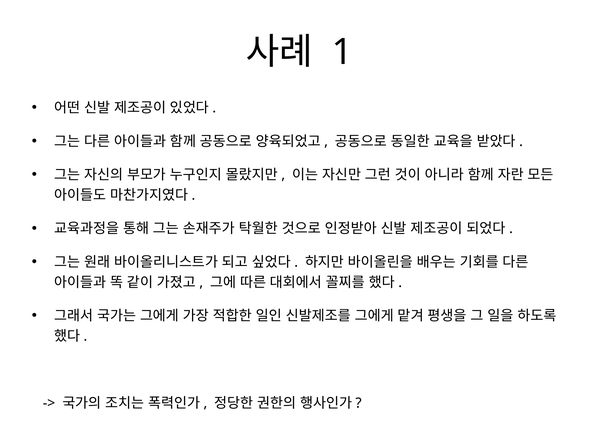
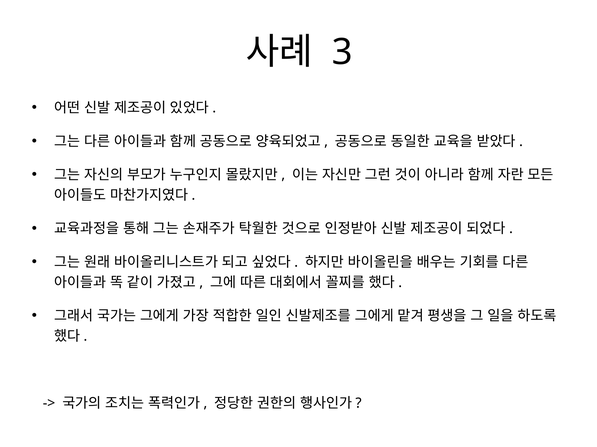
1: 1 -> 3 (342, 52)
